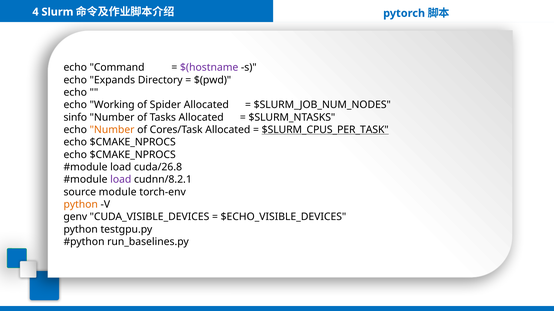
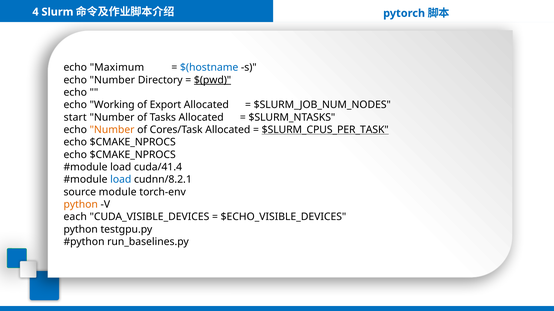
Command: Command -> Maximum (117, 68)
$(hostname colour: purple -> blue (209, 68)
Expands: Expands -> Number (112, 80)
$(pwd underline: none -> present (213, 80)
Spider: Spider -> Export (165, 105)
sinfo: sinfo -> start (75, 118)
cuda/26.8: cuda/26.8 -> cuda/41.4 (158, 167)
load colour: purple -> blue (121, 180)
genv: genv -> each (75, 217)
